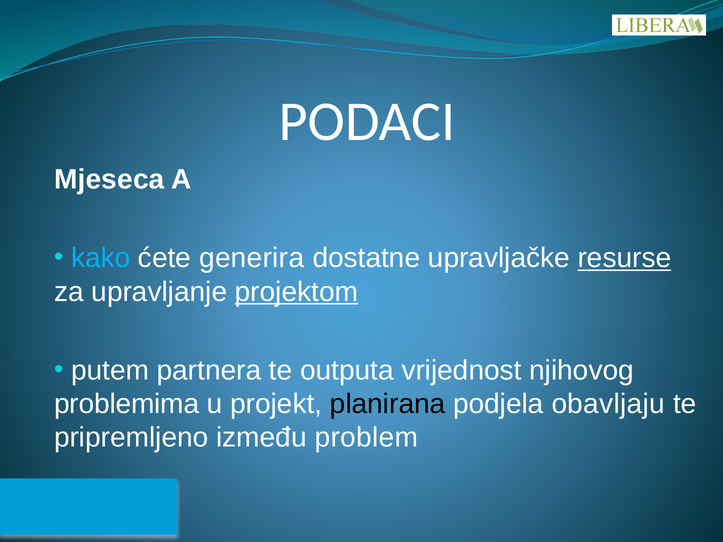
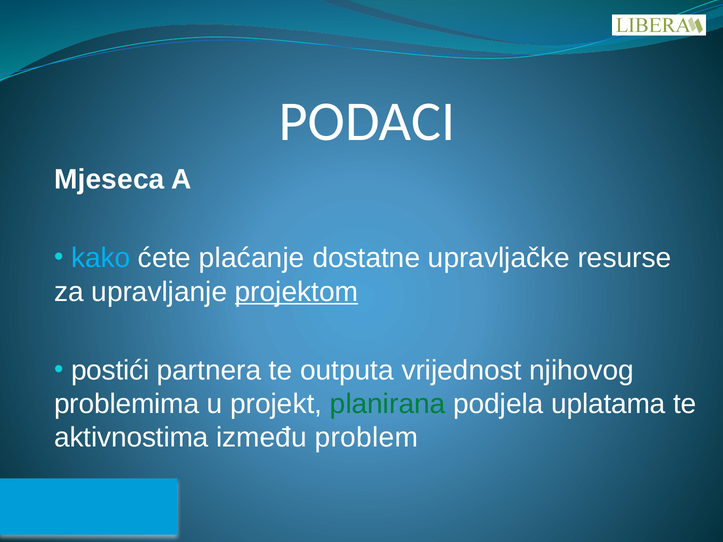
generira: generira -> plaćanje (252, 258)
resurse underline: present -> none (624, 258)
putem: putem -> postići (110, 371)
planirana colour: black -> green (388, 404)
obavljaju: obavljaju -> uplatama (608, 404)
pripremljeno: pripremljeno -> aktivnostima (131, 438)
